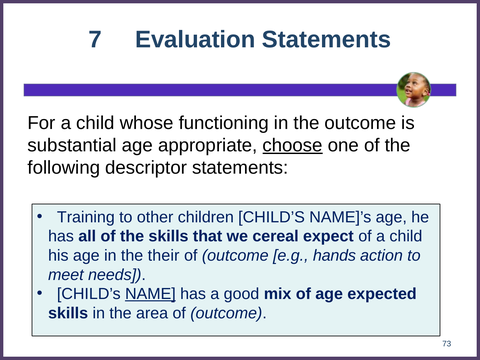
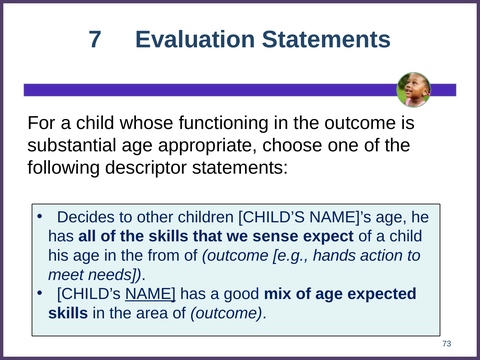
choose underline: present -> none (293, 145)
Training: Training -> Decides (86, 217)
cereal: cereal -> sense (275, 236)
their: their -> from (164, 256)
